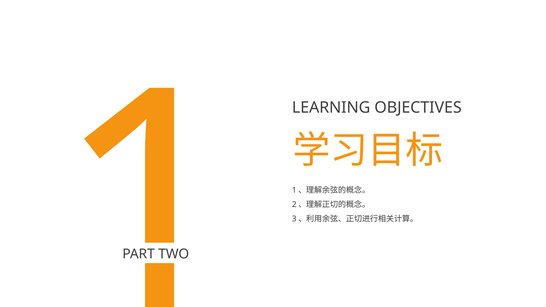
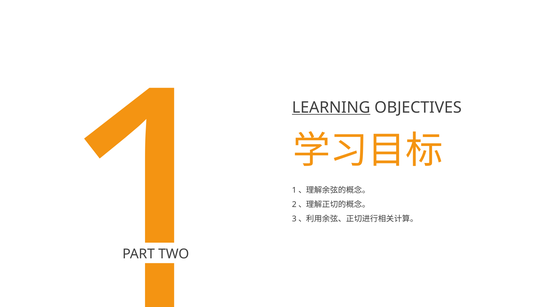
LEARNING underline: none -> present (331, 108)
